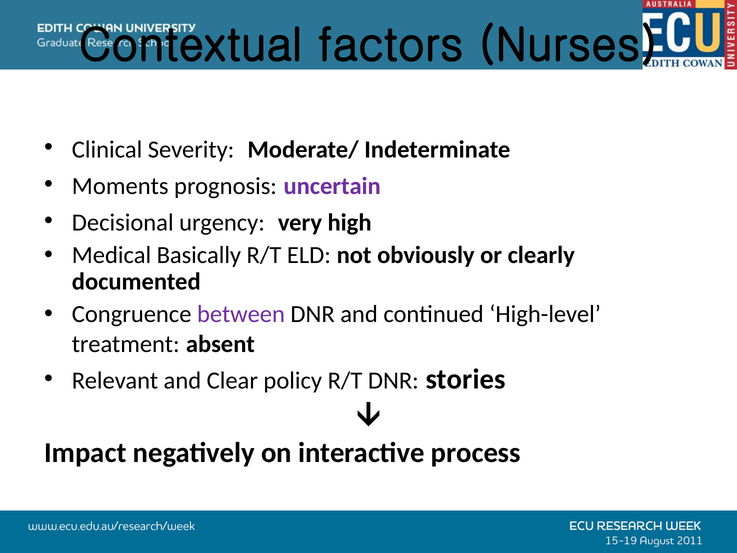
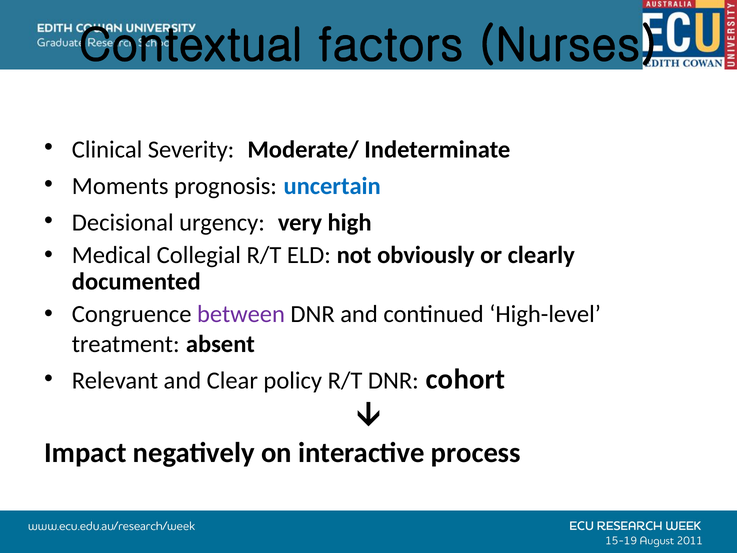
uncertain colour: purple -> blue (332, 186)
Basically: Basically -> Collegial (199, 255)
stories: stories -> cohort (465, 379)
